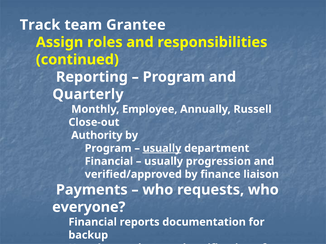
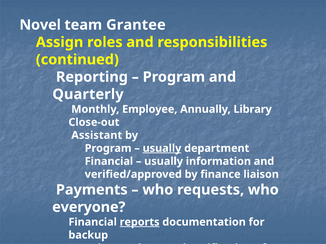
Track: Track -> Novel (40, 25)
Russell: Russell -> Library (253, 109)
Authority: Authority -> Assistant (97, 136)
progression: progression -> information (218, 162)
reports underline: none -> present (140, 222)
